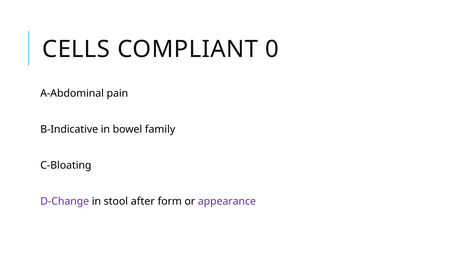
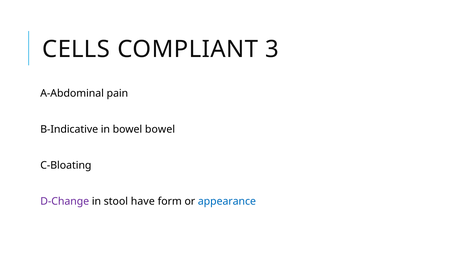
0: 0 -> 3 (272, 49)
bowel family: family -> bowel (160, 129)
after: after -> have (143, 202)
appearance colour: purple -> blue (227, 202)
